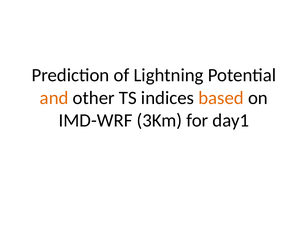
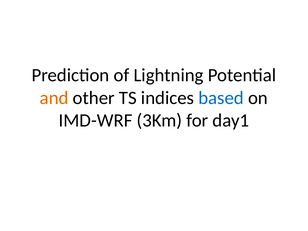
based colour: orange -> blue (221, 98)
